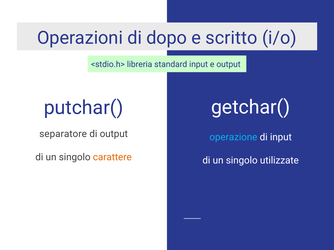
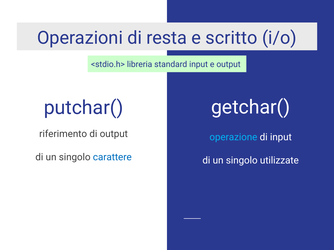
dopo: dopo -> resta (167, 38)
separatore: separatore -> riferimento (63, 134)
carattere colour: orange -> blue (112, 157)
